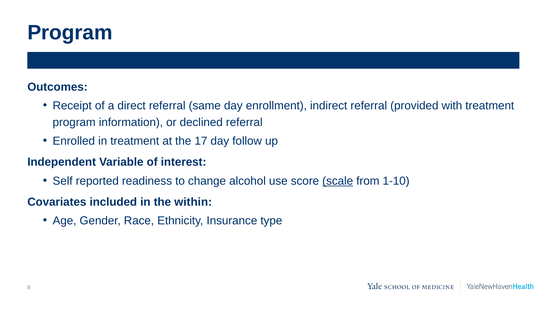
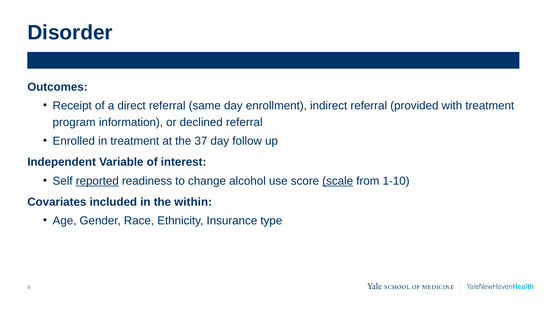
Program: Program -> Disorder (70, 33)
17: 17 -> 37 (201, 141)
reported underline: none -> present (97, 181)
